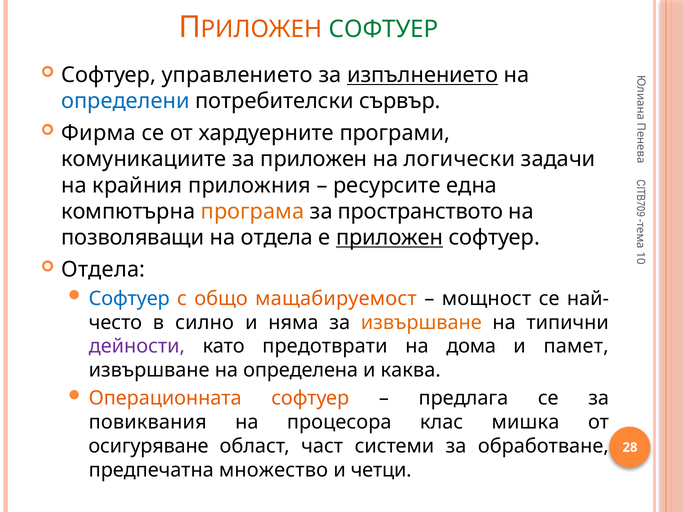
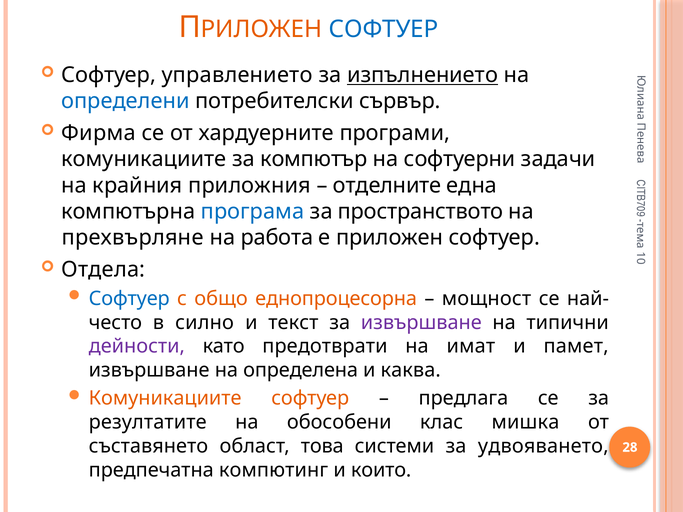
СОФТУЕР colour: green -> blue (384, 29)
за приложен: приложен -> компютър (314, 159)
логически: логически -> софтуерни (460, 159)
ресурсите: ресурсите -> отделните (387, 185)
програма colour: orange -> blue (253, 212)
позволяващи: позволяващи -> прехвърляне (133, 238)
на отдела: отдела -> работа (277, 238)
приложен underline: present -> none (390, 238)
мащабируемост: мащабируемост -> еднопроцесорна (336, 299)
няма: няма -> текст (293, 323)
извършване colour: orange -> purple (421, 323)
дома: дома -> имат (471, 347)
Операционната: Операционната -> Комуникациите (165, 398)
повиквания: повиквания -> резултатите (148, 422)
процесора: процесора -> обособени (339, 422)
осигуряване: осигуряване -> съставянето (148, 446)
част: част -> това (322, 446)
обработване: обработване -> удвояването (543, 446)
множество: множество -> компютинг (274, 470)
четци: четци -> които (381, 470)
